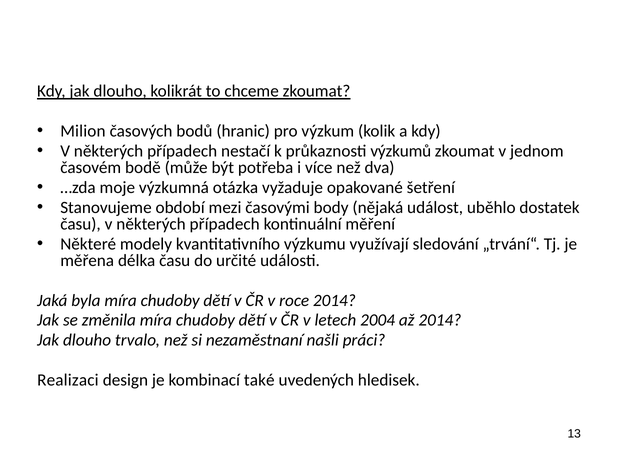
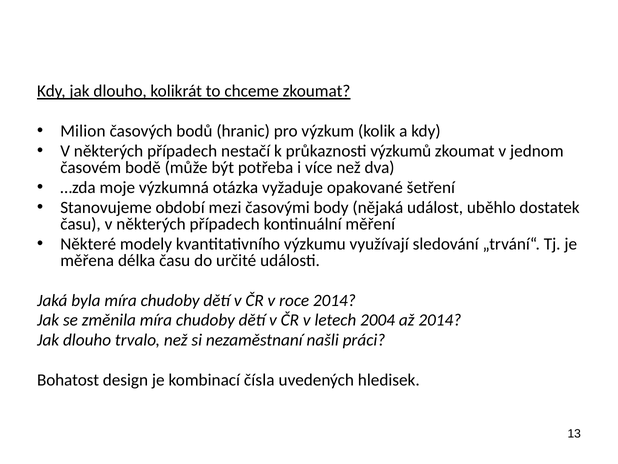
Realizaci: Realizaci -> Bohatost (68, 380)
také: také -> čísla (259, 380)
